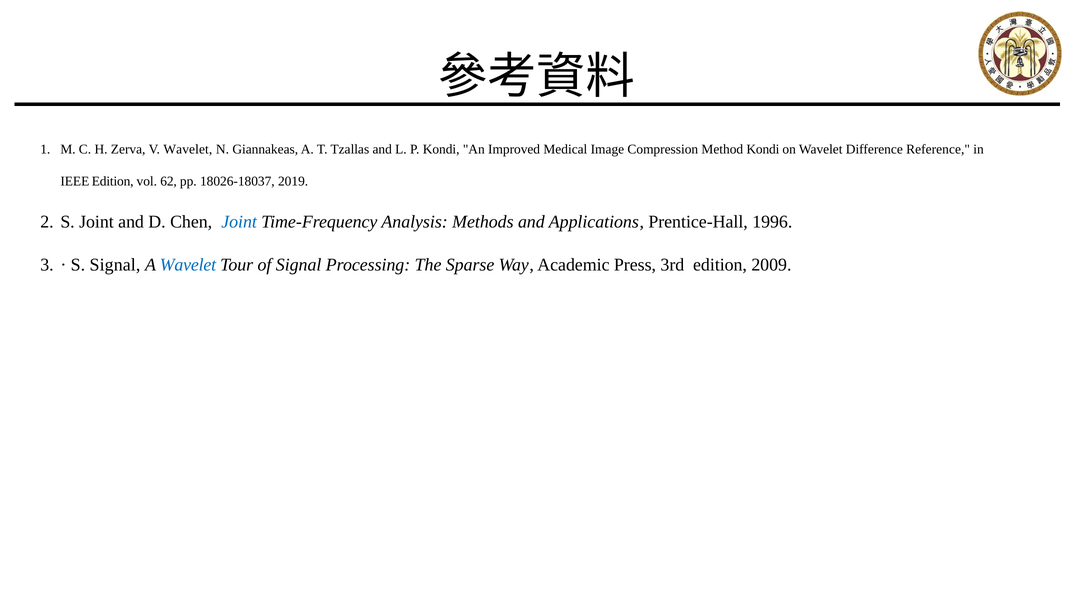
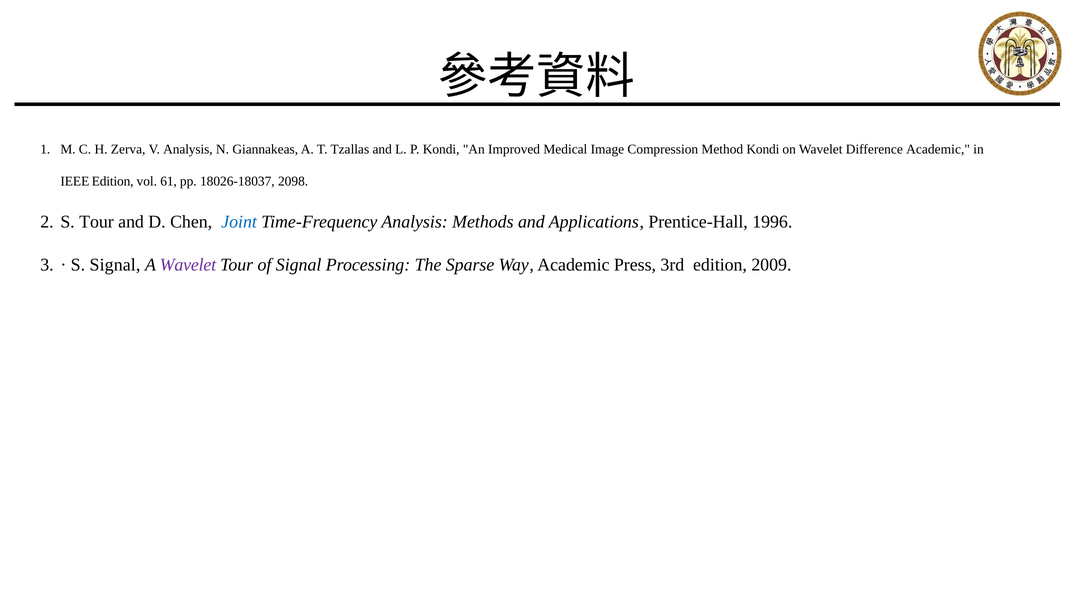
V Wavelet: Wavelet -> Analysis (188, 149)
Difference Reference: Reference -> Academic (938, 149)
62: 62 -> 61 (169, 181)
2019: 2019 -> 2098 (293, 181)
S Joint: Joint -> Tour (96, 222)
Wavelet colour: blue -> purple (188, 265)
